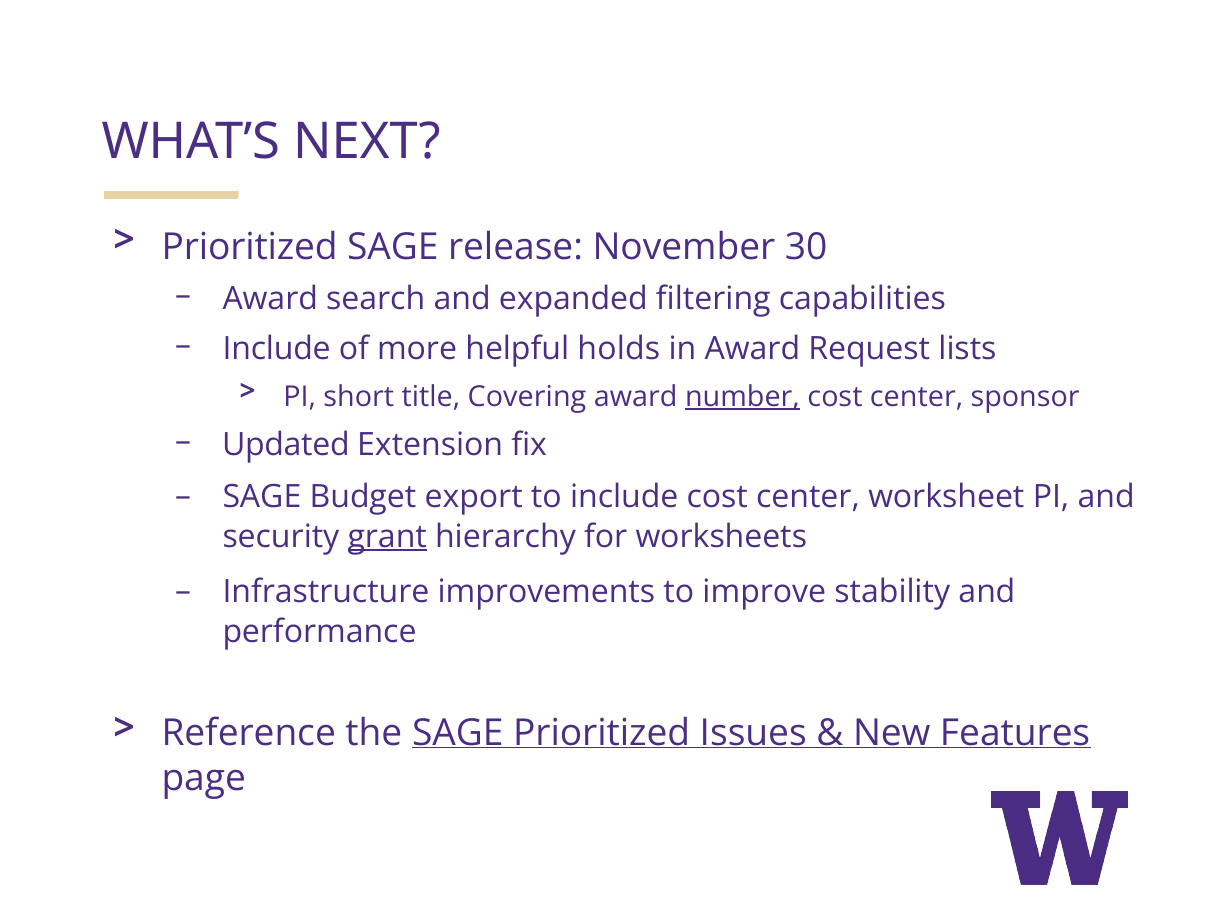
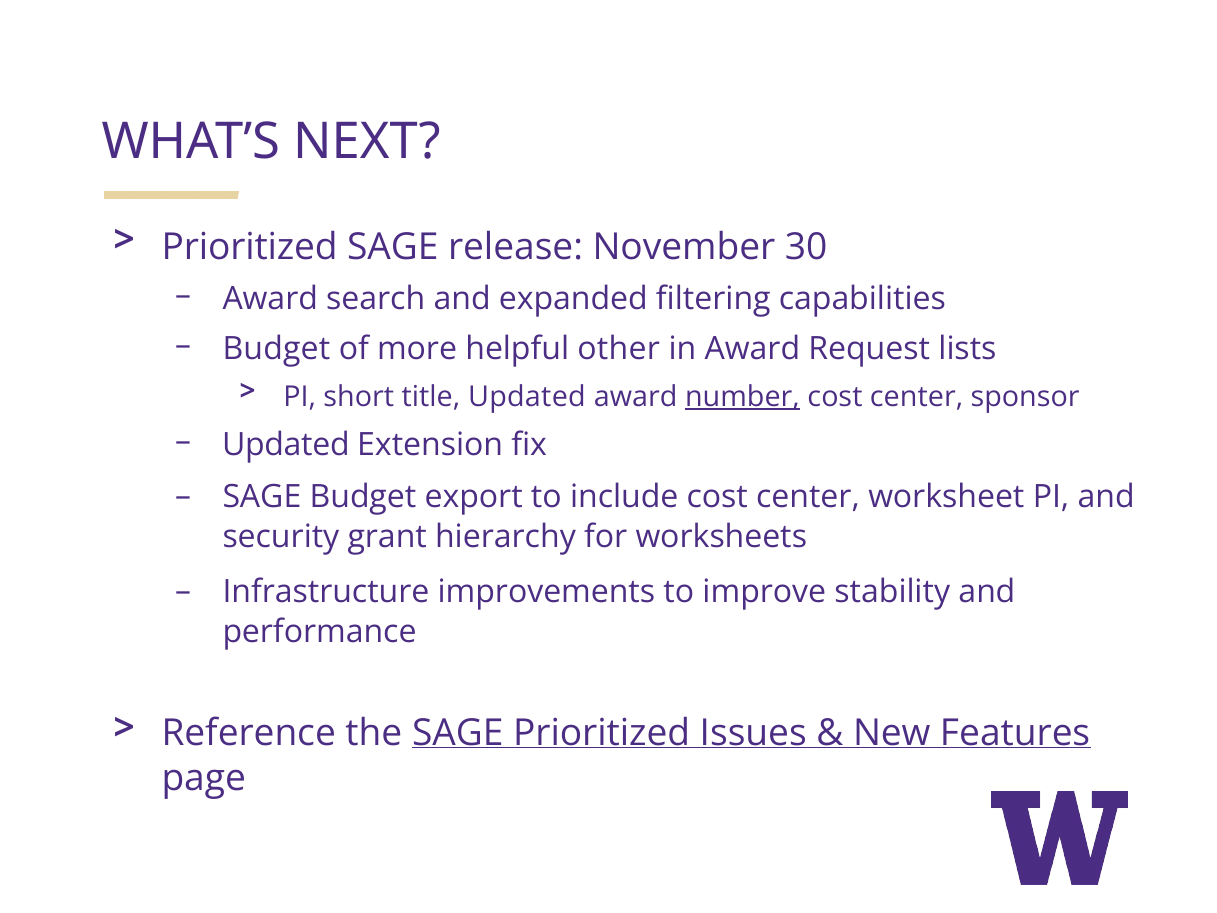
Include: Include -> Budget (276, 349)
holds: holds -> other (619, 349)
title Covering: Covering -> Updated (527, 397)
grant underline: present -> none (387, 536)
